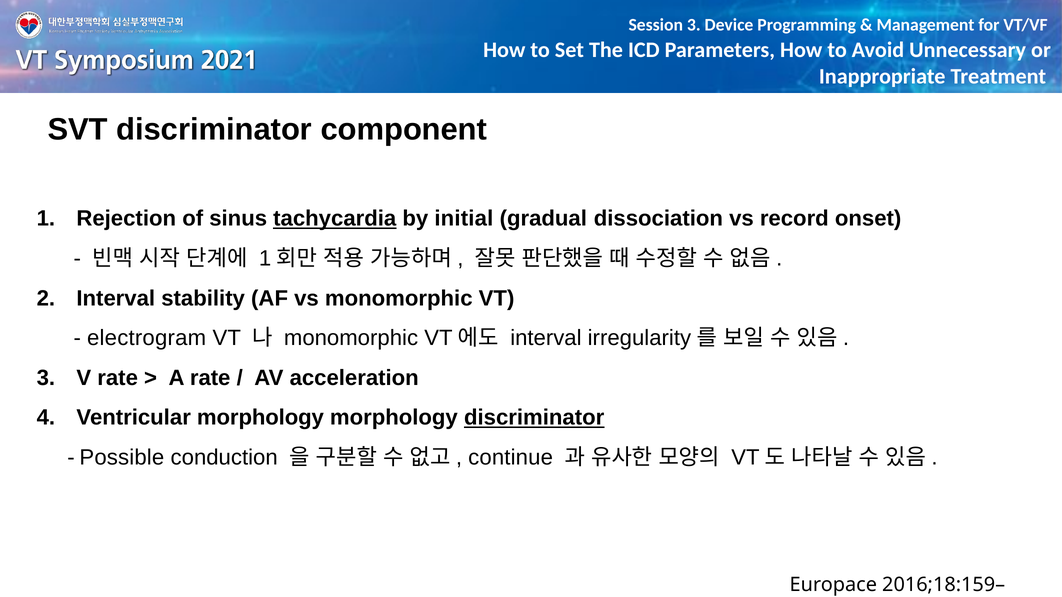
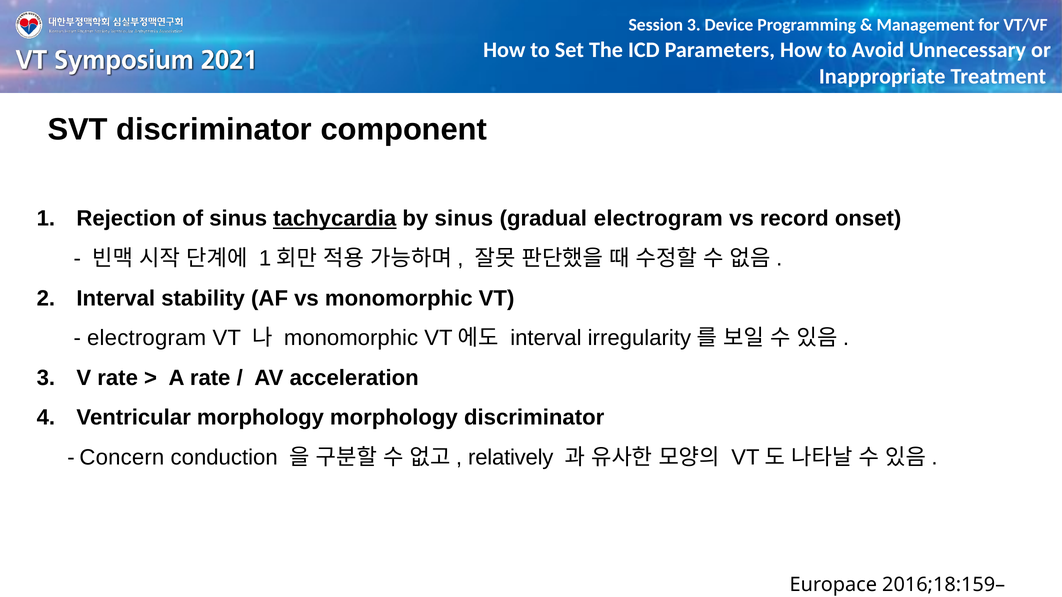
by initial: initial -> sinus (464, 219)
gradual dissociation: dissociation -> electrogram (658, 219)
discriminator underline: present -> none (534, 418)
Possible: Possible -> Concern (122, 458)
continue: continue -> relatively (511, 458)
